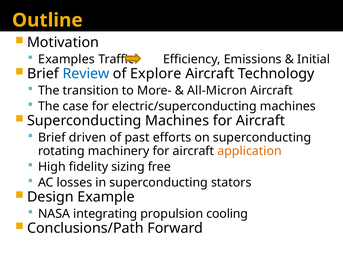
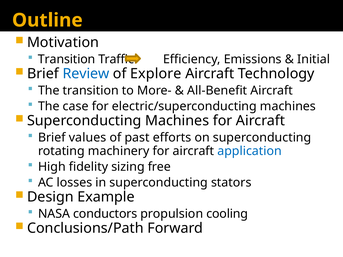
Examples: Examples -> Transition (67, 59)
All-Micron: All-Micron -> All-Benefit (217, 91)
driven: driven -> values (88, 138)
application colour: orange -> blue (250, 151)
integrating: integrating -> conductors (105, 214)
